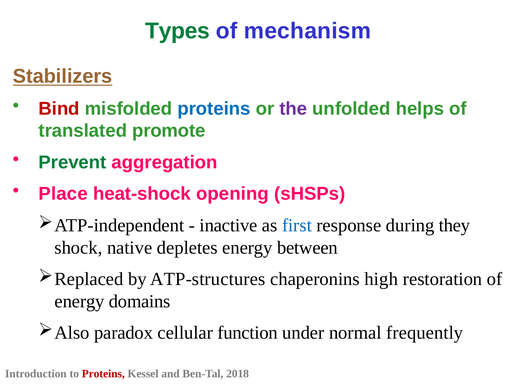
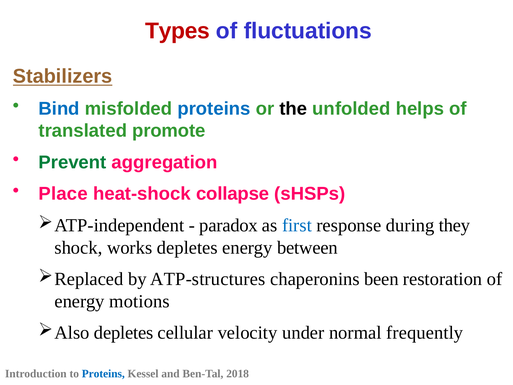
Types colour: green -> red (177, 31)
mechanism: mechanism -> fluctuations (308, 31)
Bind colour: red -> blue (59, 109)
the colour: purple -> black (293, 109)
opening: opening -> collapse (233, 194)
inactive: inactive -> paradox (229, 225)
native: native -> works (130, 247)
high: high -> been (381, 279)
domains: domains -> motions (140, 301)
paradox: paradox -> depletes (124, 333)
function: function -> velocity (248, 333)
Proteins colour: red -> blue (103, 374)
